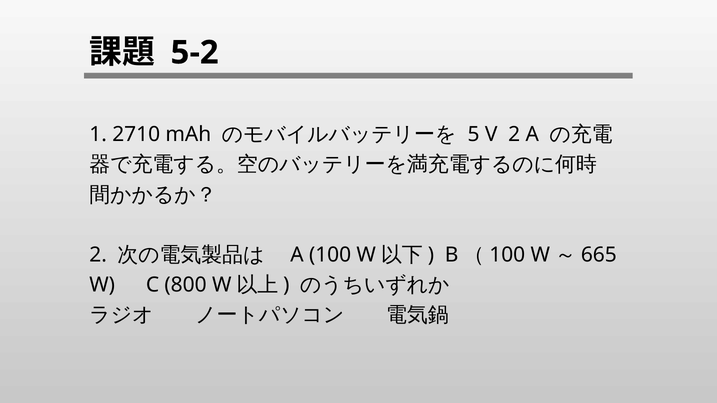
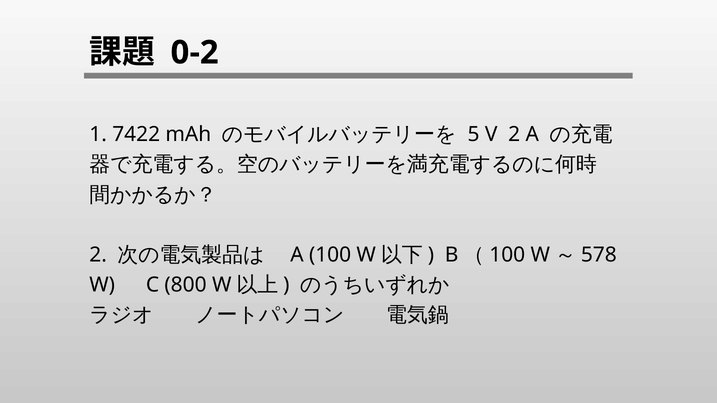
5-2: 5-2 -> 0-2 (195, 53)
2710: 2710 -> 7422 (136, 134)
665: 665 -> 578 (599, 255)
